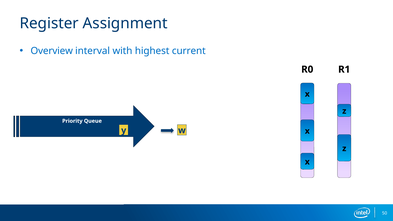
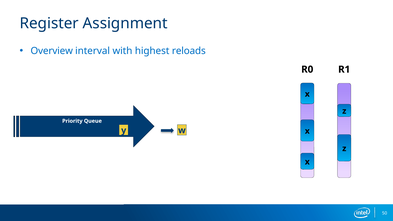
current: current -> reloads (189, 51)
